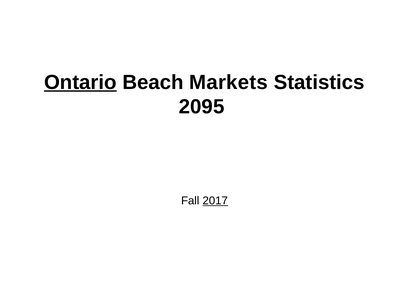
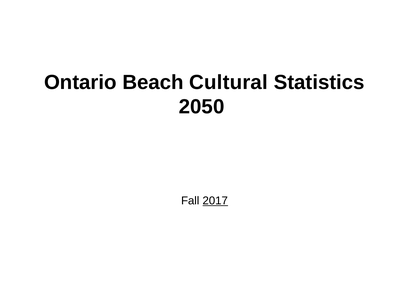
Ontario underline: present -> none (80, 82)
Markets: Markets -> Cultural (229, 82)
2095: 2095 -> 2050 (202, 107)
